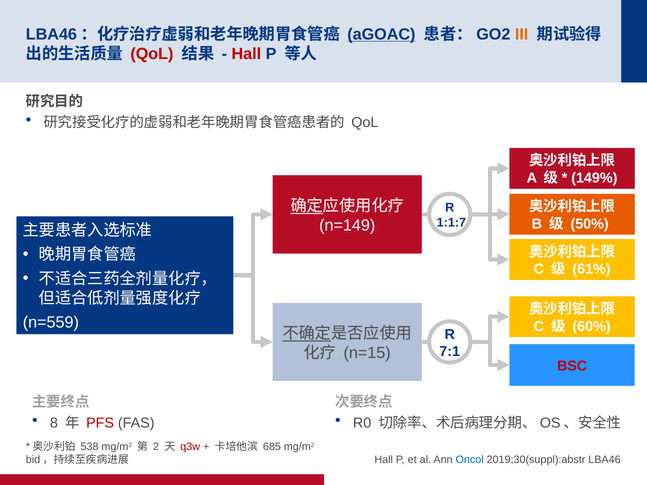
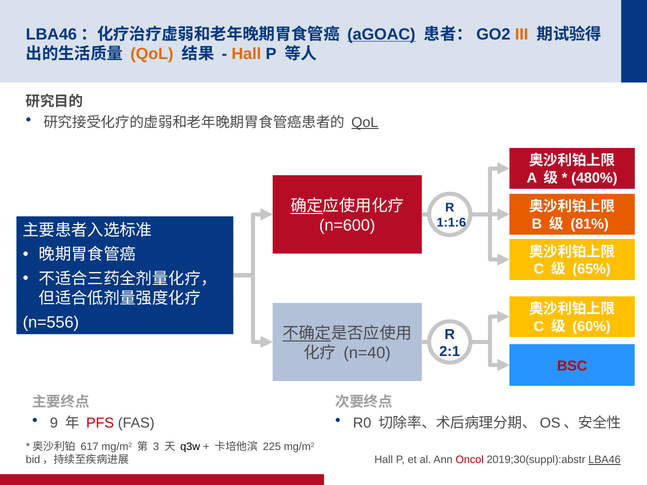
QoL colour: red -> orange (152, 54)
Hall colour: red -> orange (246, 54)
QoL underline: none -> present (365, 122)
149%: 149% -> 480% (594, 178)
1:1:7: 1:1:7 -> 1:1:6 (451, 223)
50%: 50% -> 81% (590, 224)
n=149: n=149 -> n=600 (347, 225)
61%: 61% -> 65% (592, 269)
n=559: n=559 -> n=556 (51, 323)
7:1: 7:1 -> 2:1 (450, 352)
n=15: n=15 -> n=40 (367, 353)
8: 8 -> 9 (54, 423)
538: 538 -> 617 (90, 447)
2: 2 -> 3 (156, 447)
q3w colour: red -> black (190, 447)
685: 685 -> 225 (272, 447)
Oncol colour: blue -> red (470, 460)
LBA46 underline: none -> present (604, 460)
